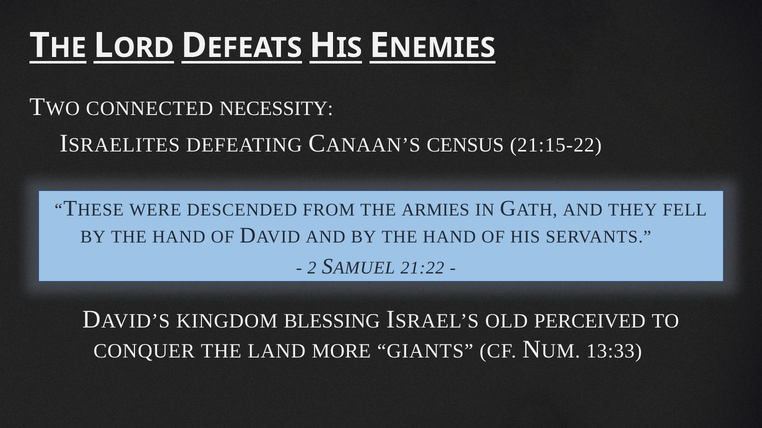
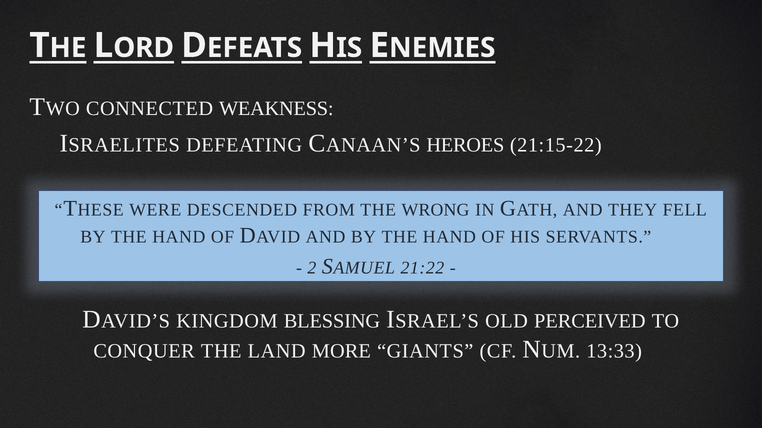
NECESSITY: NECESSITY -> WEAKNESS (276, 109)
CENSUS: CENSUS -> HEROES (465, 145)
ARMIES: ARMIES -> WRONG (435, 210)
